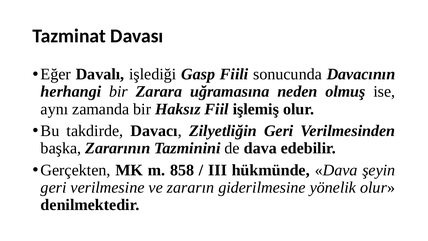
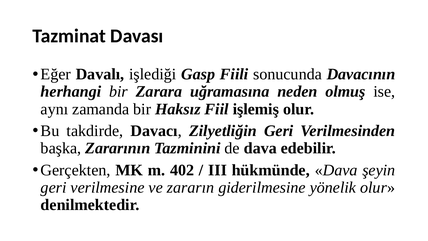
858: 858 -> 402 (182, 170)
